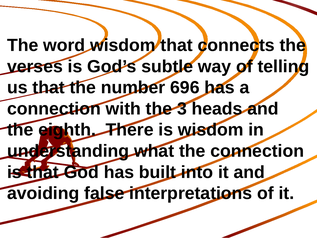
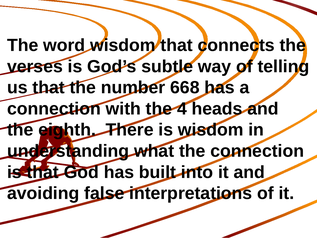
696: 696 -> 668 (185, 88)
3: 3 -> 4 (182, 109)
